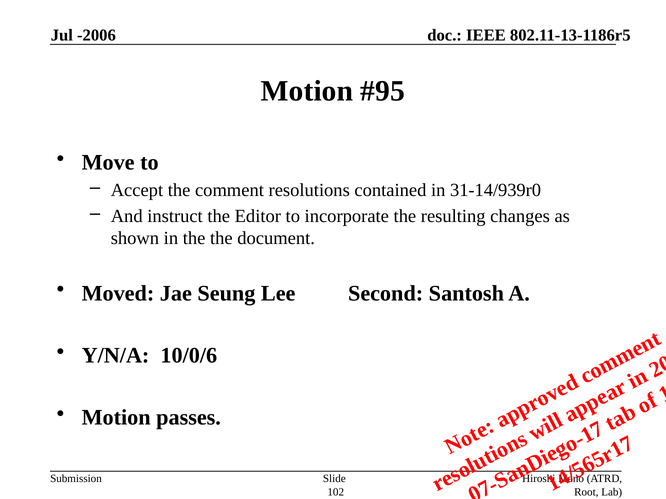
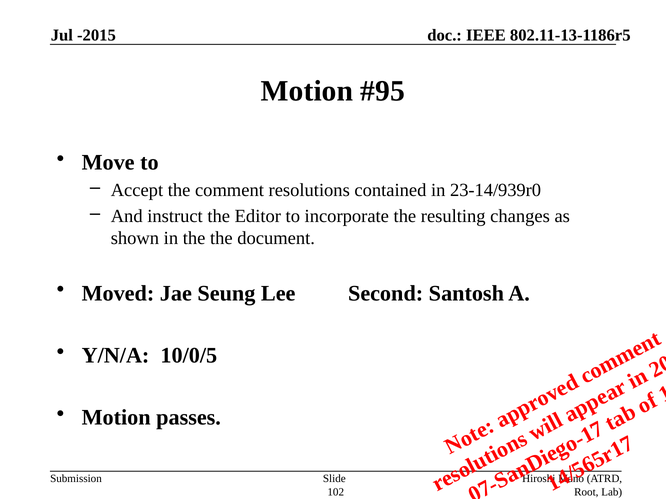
-2006: -2006 -> -2015 (96, 36)
31-14/939r0: 31-14/939r0 -> 23-14/939r0 (496, 190)
10/0/6: 10/0/6 -> 10/0/5 (189, 356)
